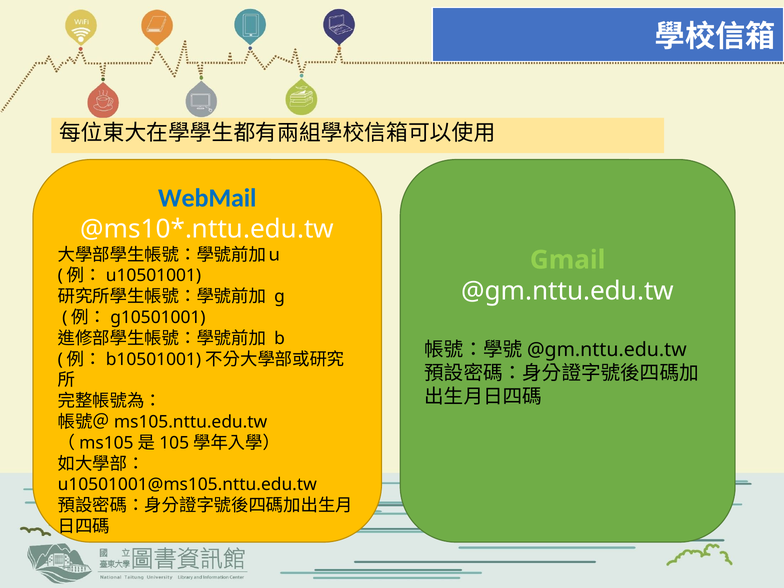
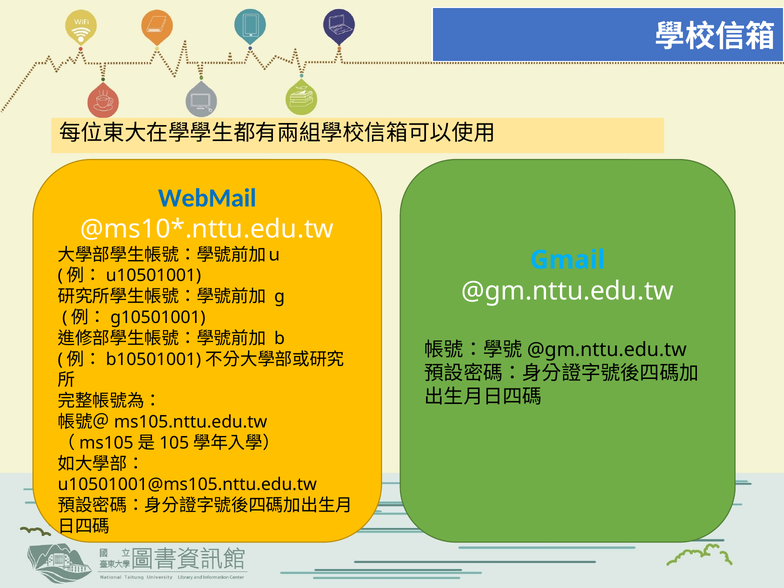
Gmail colour: light green -> light blue (568, 260)
